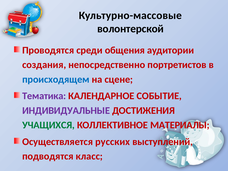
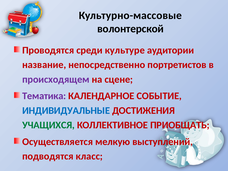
общения: общения -> культуре (125, 50)
создания: создания -> название (44, 65)
происходящем colour: blue -> purple (56, 79)
ИНДИВИДУАЛЬНЫЕ colour: purple -> blue (66, 111)
МАТЕРИАЛЫ: МАТЕРИАЛЫ -> ПРИОБЩАТЬ (180, 125)
русских: русских -> мелкую (113, 142)
